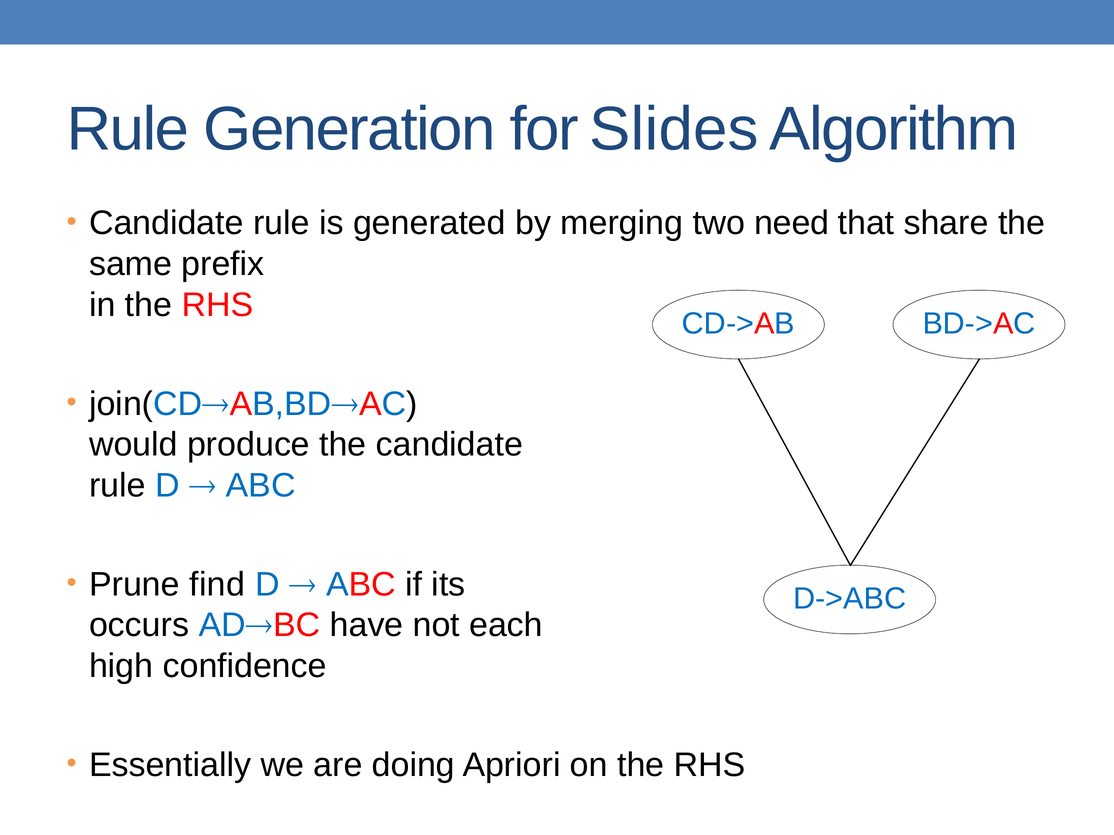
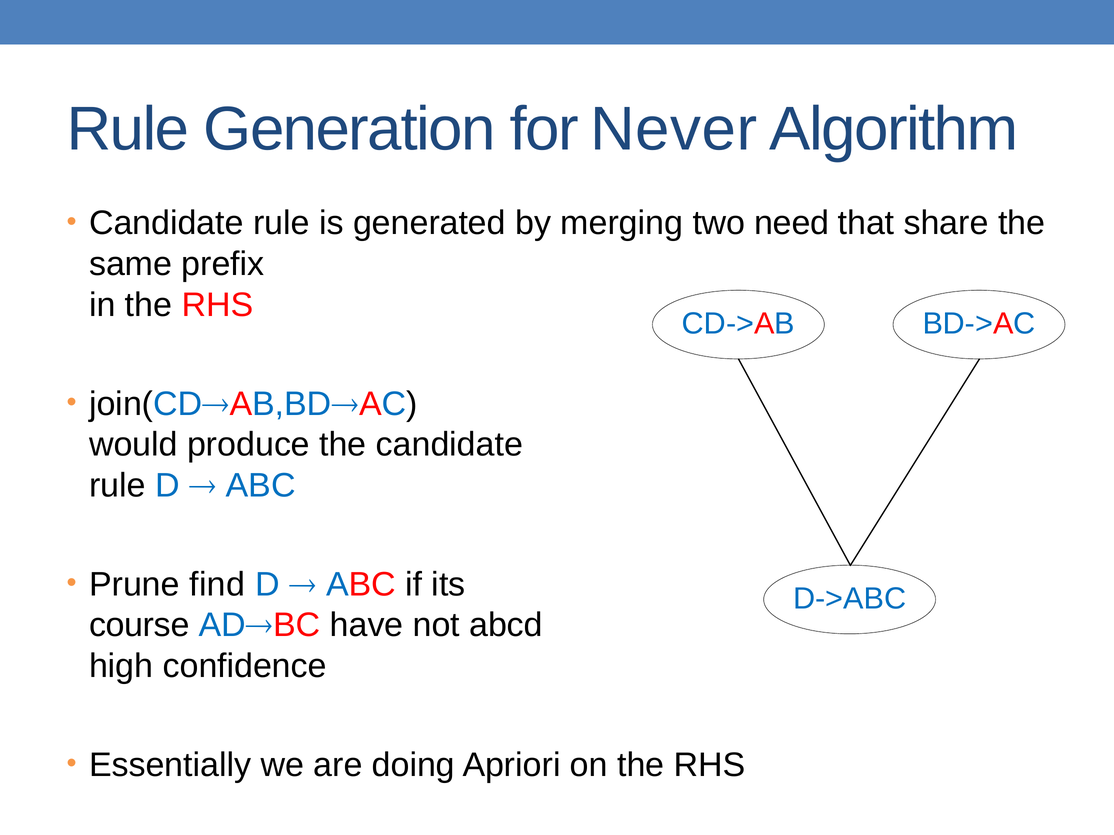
Slides: Slides -> Never (674, 130)
occurs: occurs -> course (139, 626)
each: each -> abcd (506, 626)
